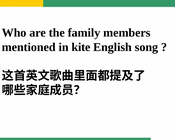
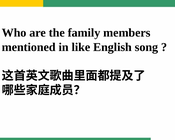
kite: kite -> like (81, 47)
